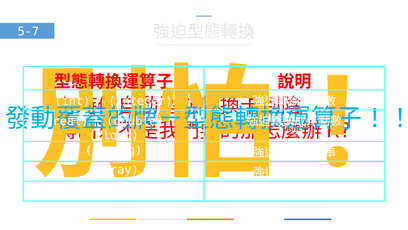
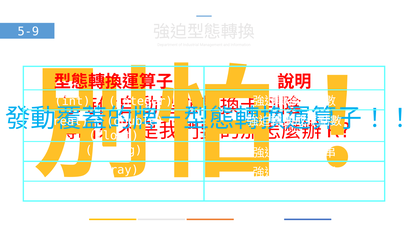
5-7: 5-7 -> 5-9 (28, 31)
